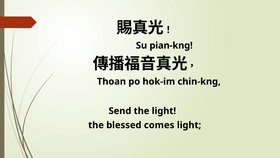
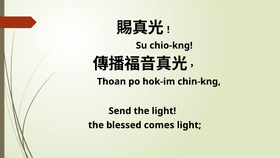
pian-kng: pian-kng -> chio-kng (171, 45)
